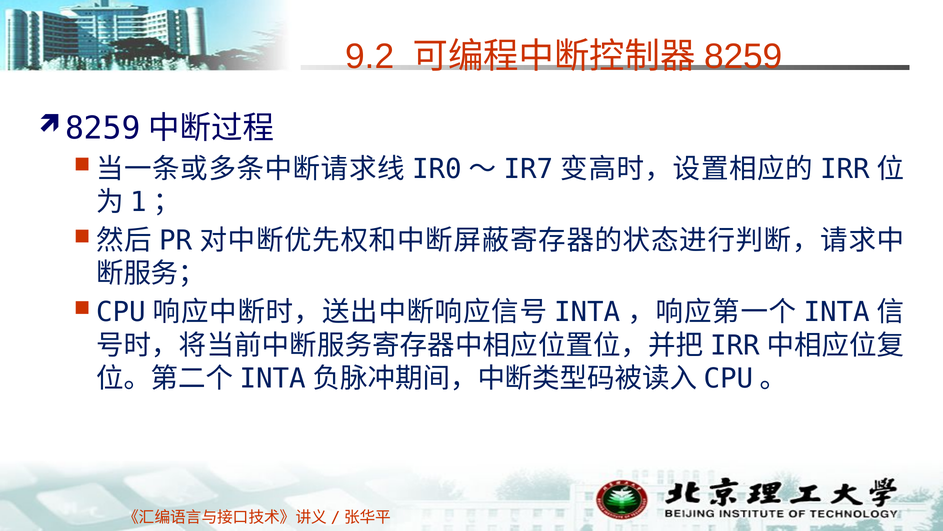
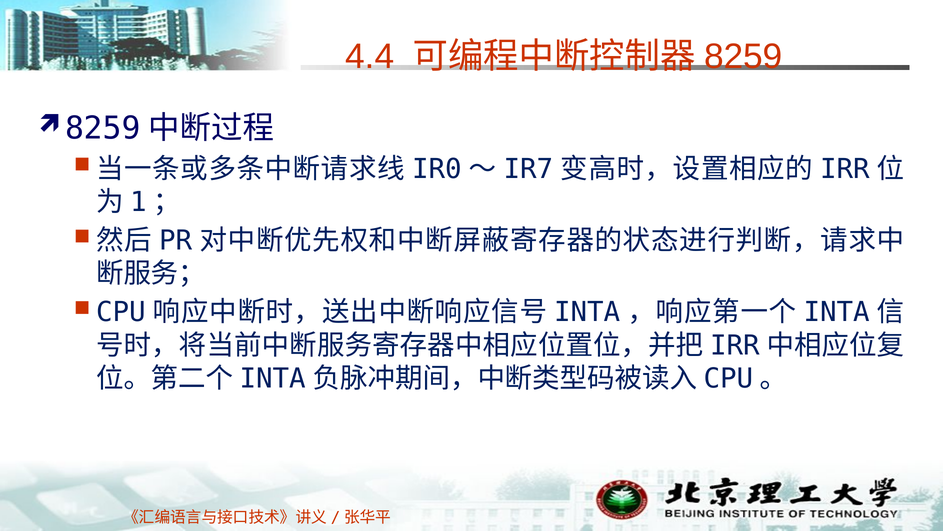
9.2: 9.2 -> 4.4 (370, 57)
